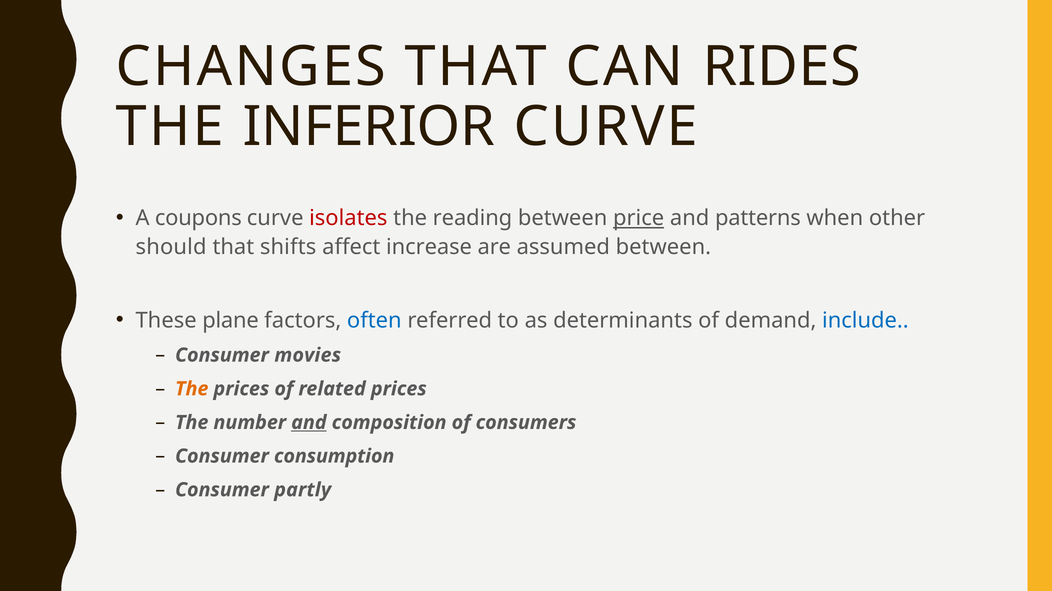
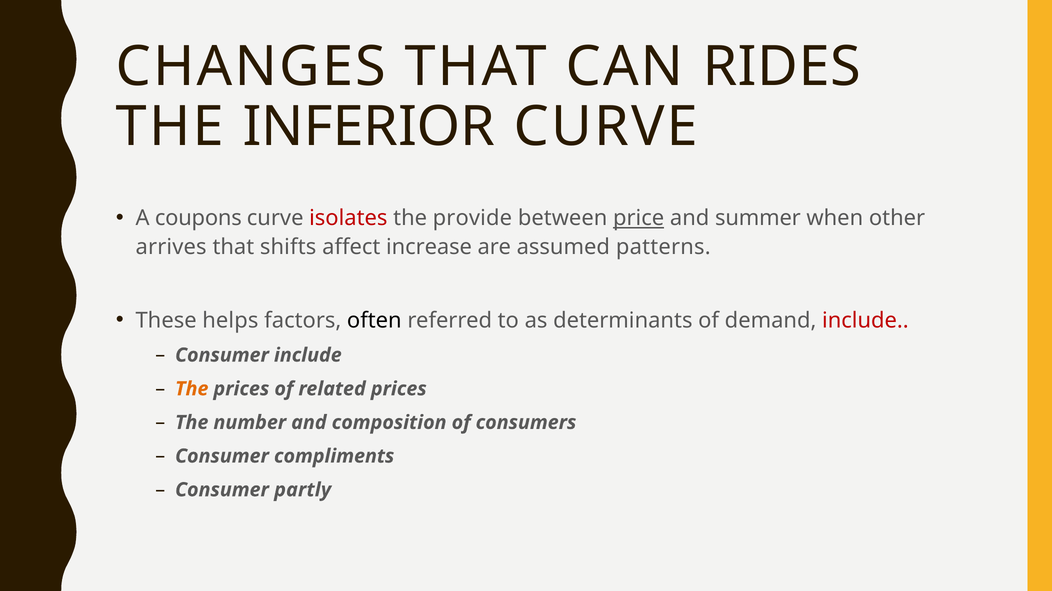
reading: reading -> provide (472, 219)
patterns: patterns -> summer (758, 219)
should: should -> arrives (171, 247)
assumed between: between -> patterns (663, 247)
plane: plane -> helps (230, 321)
often colour: blue -> black (374, 321)
include colour: blue -> red (865, 321)
Consumer movies: movies -> include (308, 356)
and underline: present -> none (309, 423)
consumption: consumption -> compliments (334, 457)
